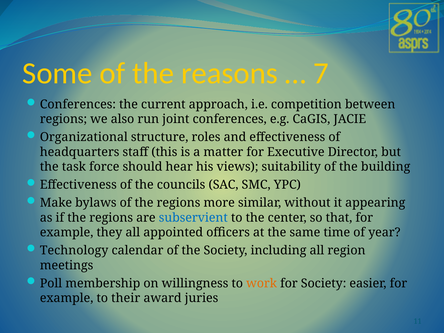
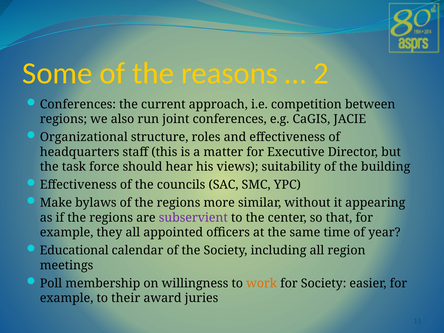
7: 7 -> 2 (321, 73)
subservient colour: blue -> purple (193, 218)
Technology: Technology -> Educational (74, 250)
